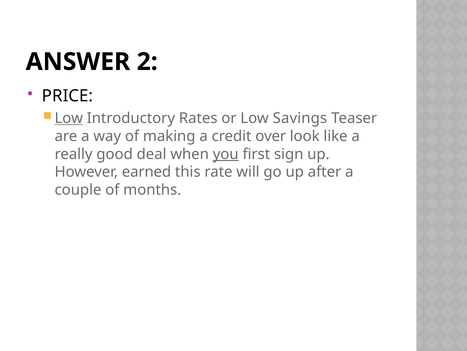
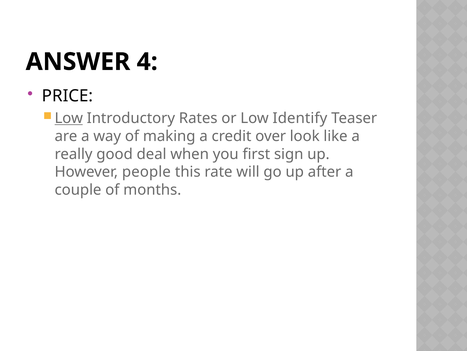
2: 2 -> 4 (147, 62)
Savings: Savings -> Identify (300, 118)
you underline: present -> none (226, 154)
earned: earned -> people (146, 172)
